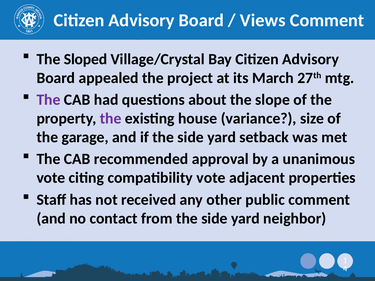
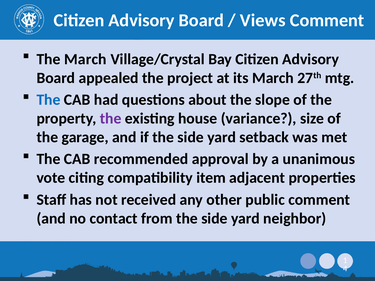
The Sloped: Sloped -> March (85, 59)
The colour: purple -> blue (48, 100)
compatibility vote: vote -> item (211, 178)
